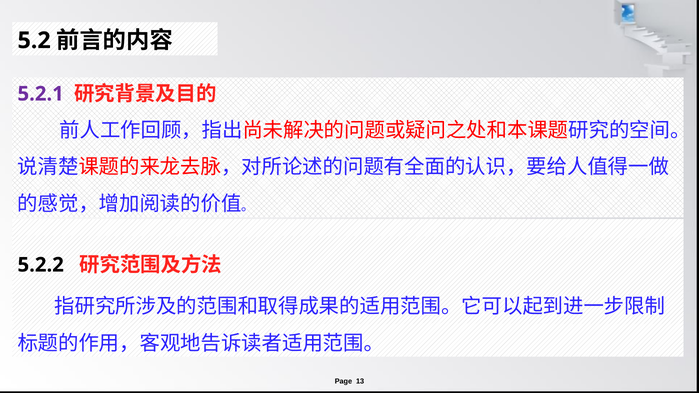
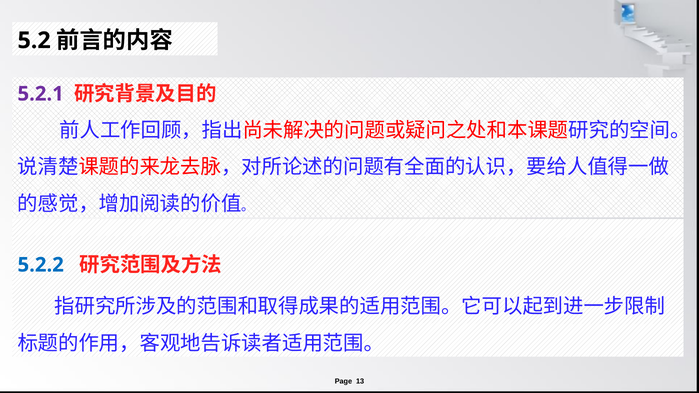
5.2.2 colour: black -> blue (41, 265)
